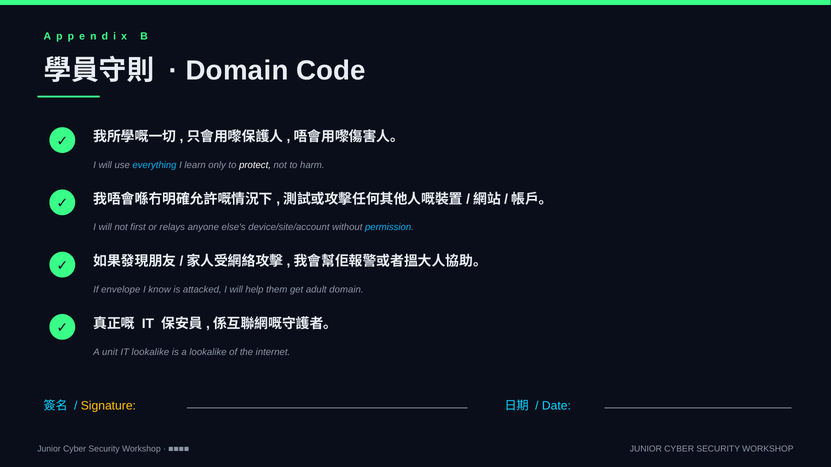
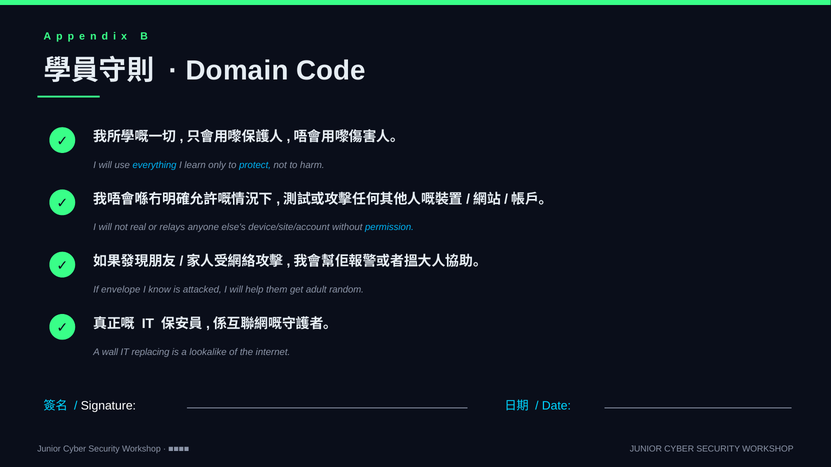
protect colour: white -> light blue (255, 165)
first: first -> real (138, 228)
adult domain: domain -> random (347, 290)
unit: unit -> wall (110, 352)
IT lookalike: lookalike -> replacing (151, 352)
Signature colour: yellow -> white (108, 406)
